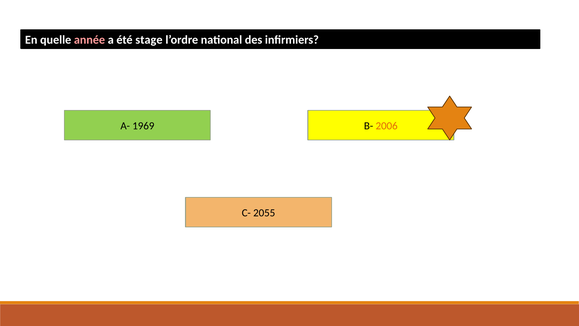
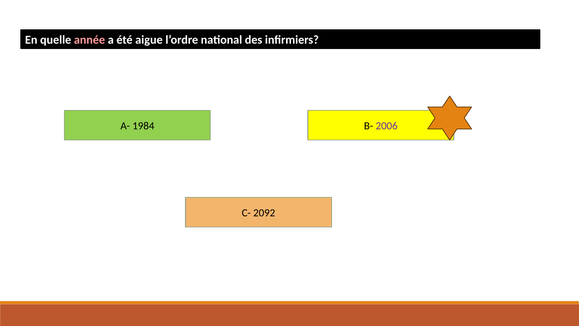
stage: stage -> aigue (149, 40)
1969: 1969 -> 1984 (143, 126)
2006 colour: orange -> purple (387, 126)
2055: 2055 -> 2092 (264, 213)
